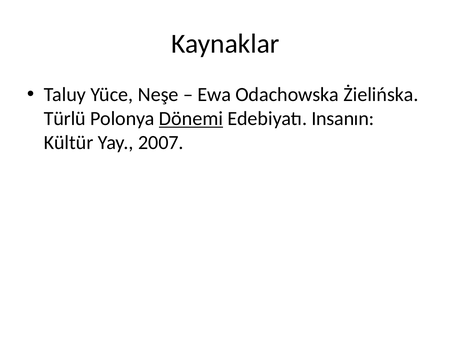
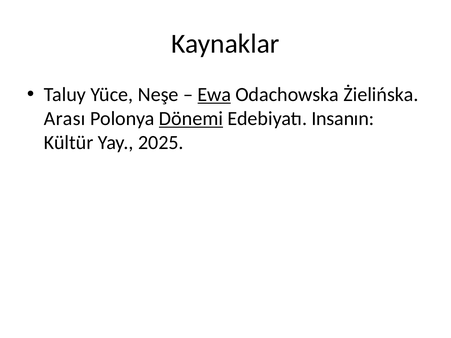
Ewa underline: none -> present (214, 95)
Türlü: Türlü -> Arası (65, 119)
2007: 2007 -> 2025 (161, 143)
